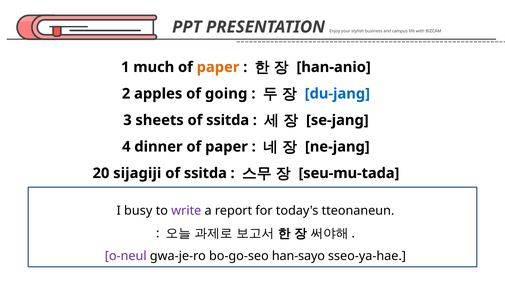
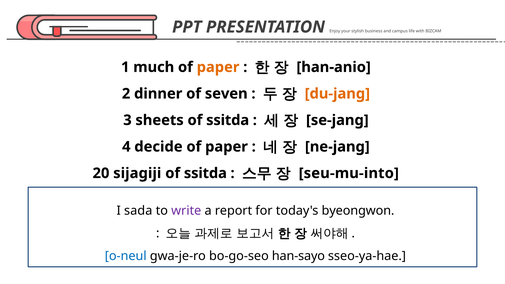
apples: apples -> dinner (158, 94)
going: going -> seven (226, 94)
du-jang colour: blue -> orange (337, 94)
dinner: dinner -> decide (158, 147)
seu-mu-tada: seu-mu-tada -> seu-mu-into (349, 173)
busy: busy -> sada (138, 211)
tteonaneun: tteonaneun -> byeongwon (358, 211)
o-neul colour: purple -> blue (126, 256)
